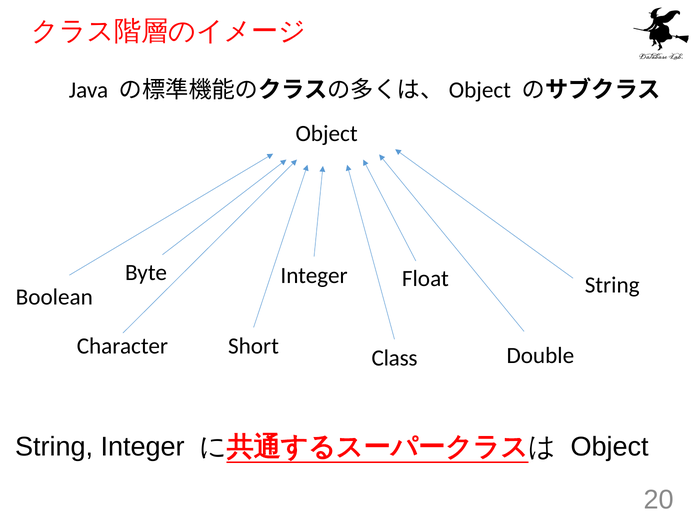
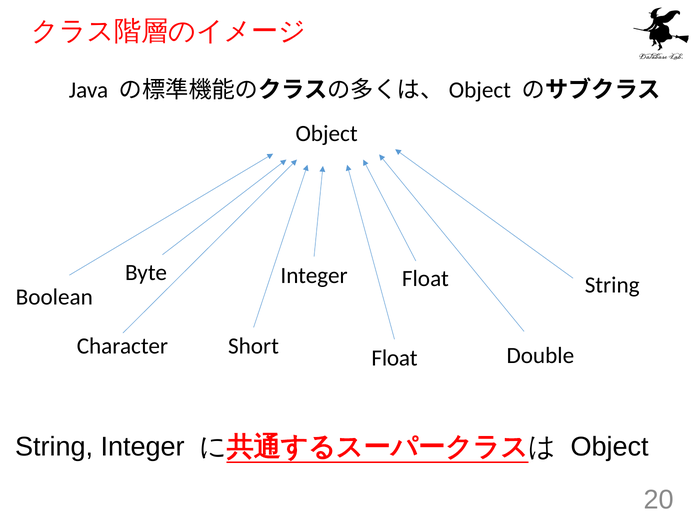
Class: Class -> Float (395, 358)
